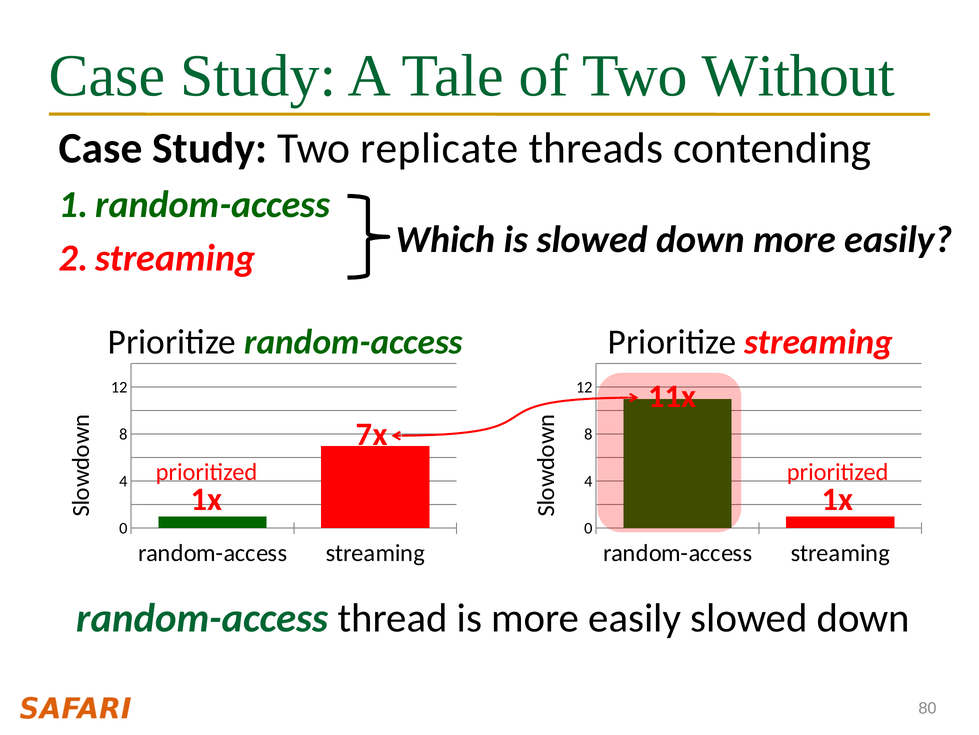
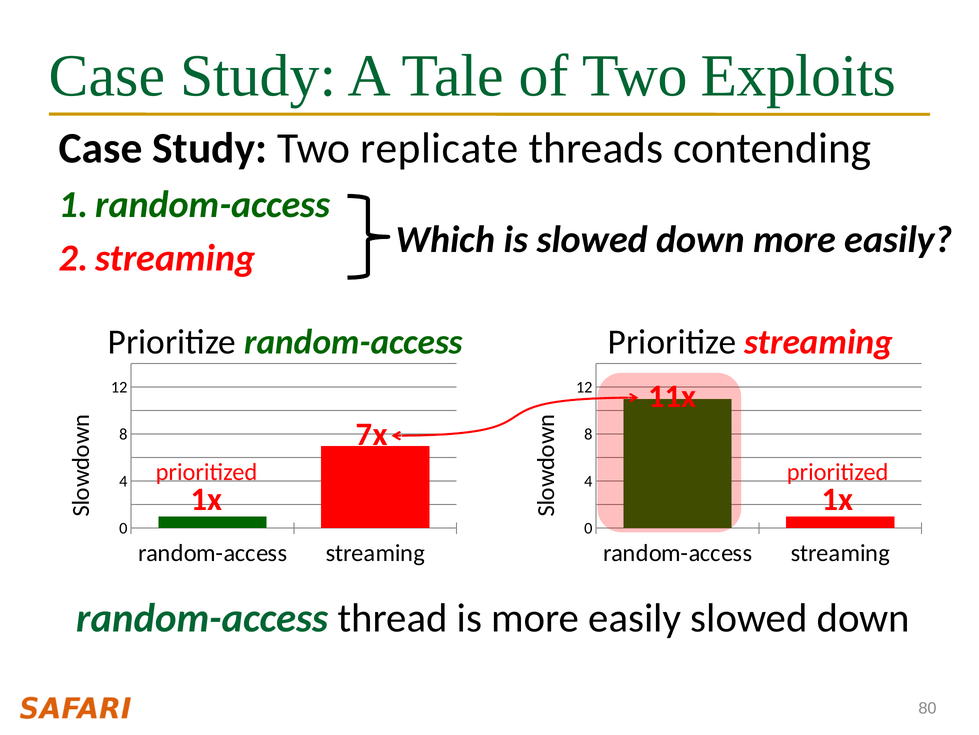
Without: Without -> Exploits (798, 76)
